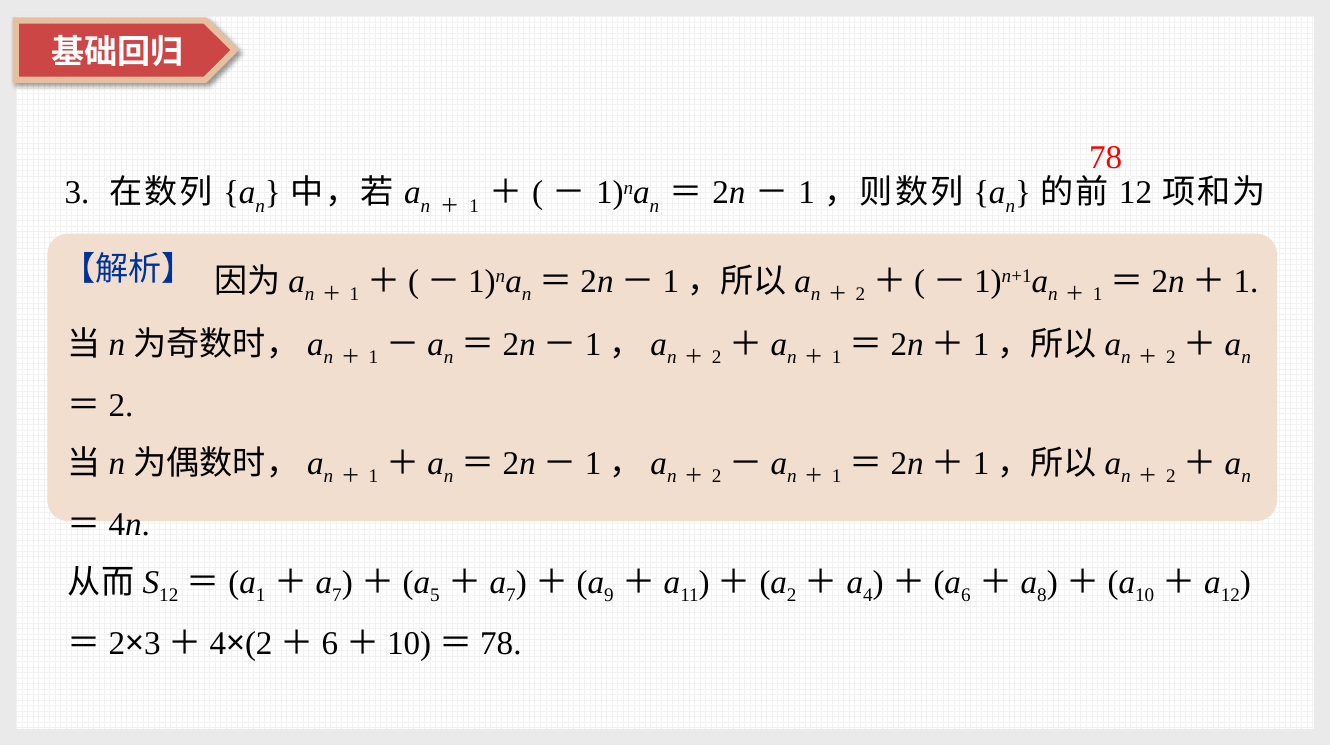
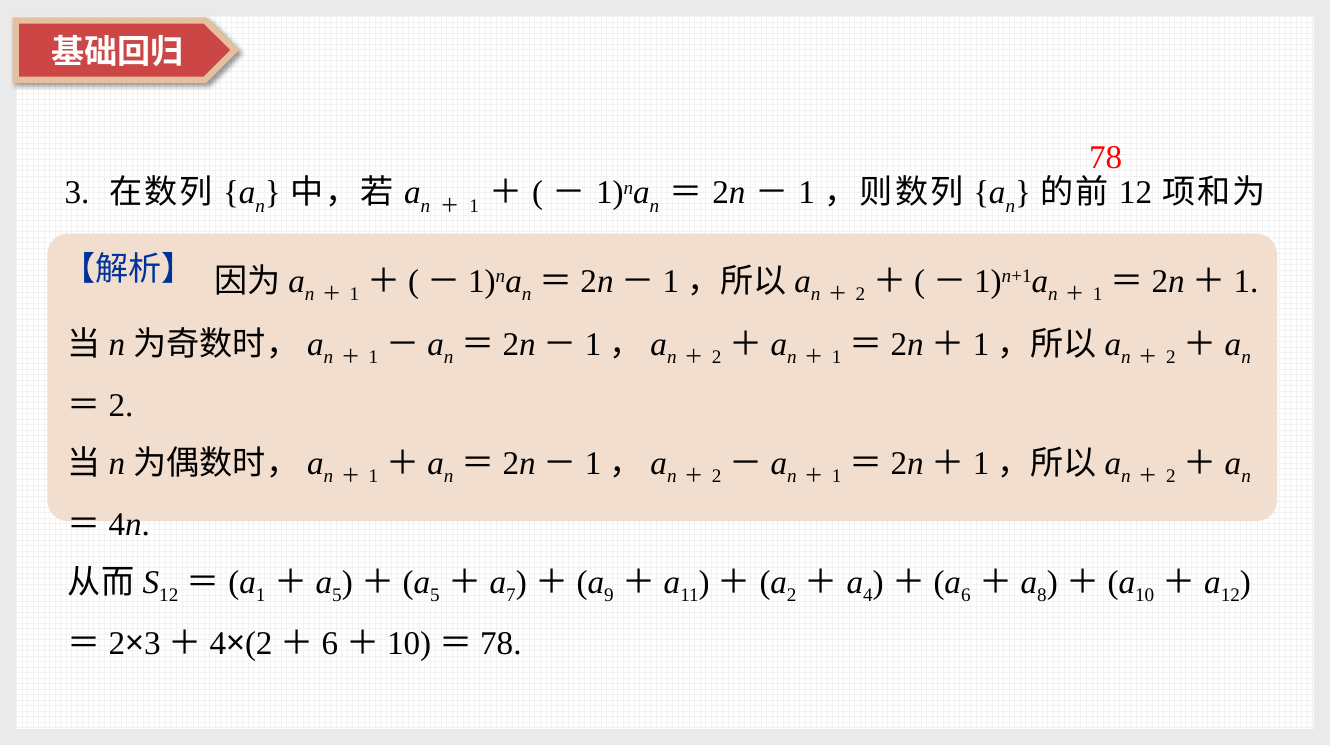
7: 7 -> 5 (337, 595)
